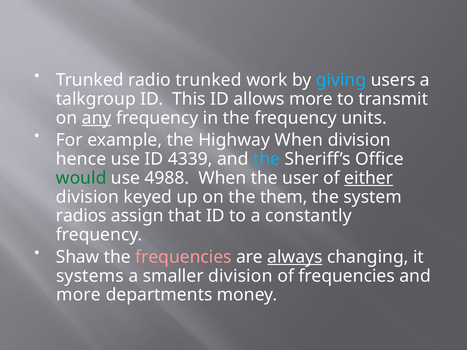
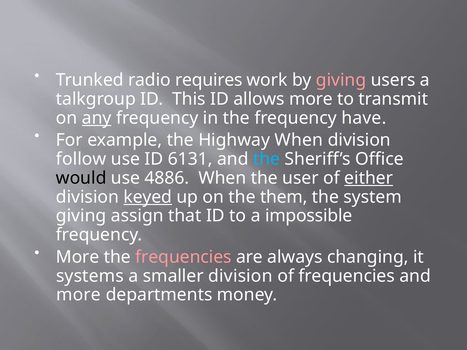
radio trunked: trunked -> requires (209, 80)
giving colour: light blue -> pink (341, 80)
units: units -> have (364, 118)
hence: hence -> follow (81, 159)
4339: 4339 -> 6131 (190, 159)
would colour: green -> black (81, 178)
4988: 4988 -> 4886 (167, 178)
keyed underline: none -> present (148, 197)
radios: radios -> giving (81, 216)
constantly: constantly -> impossible (309, 216)
Shaw: Shaw -> More (78, 257)
always underline: present -> none (295, 257)
